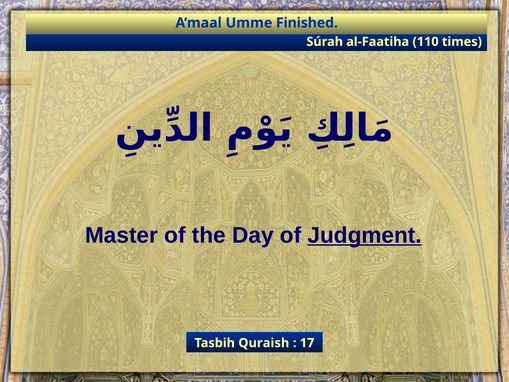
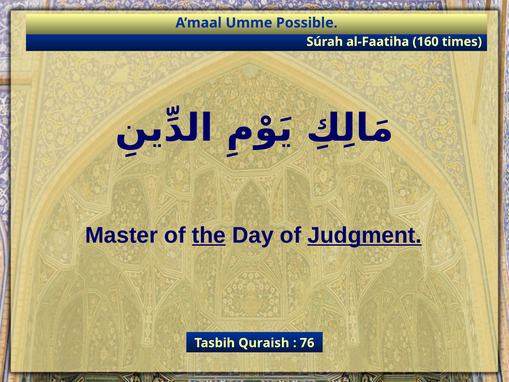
Finished: Finished -> Possible (307, 23)
110: 110 -> 160 (426, 42)
the underline: none -> present (209, 235)
17: 17 -> 76 (307, 343)
